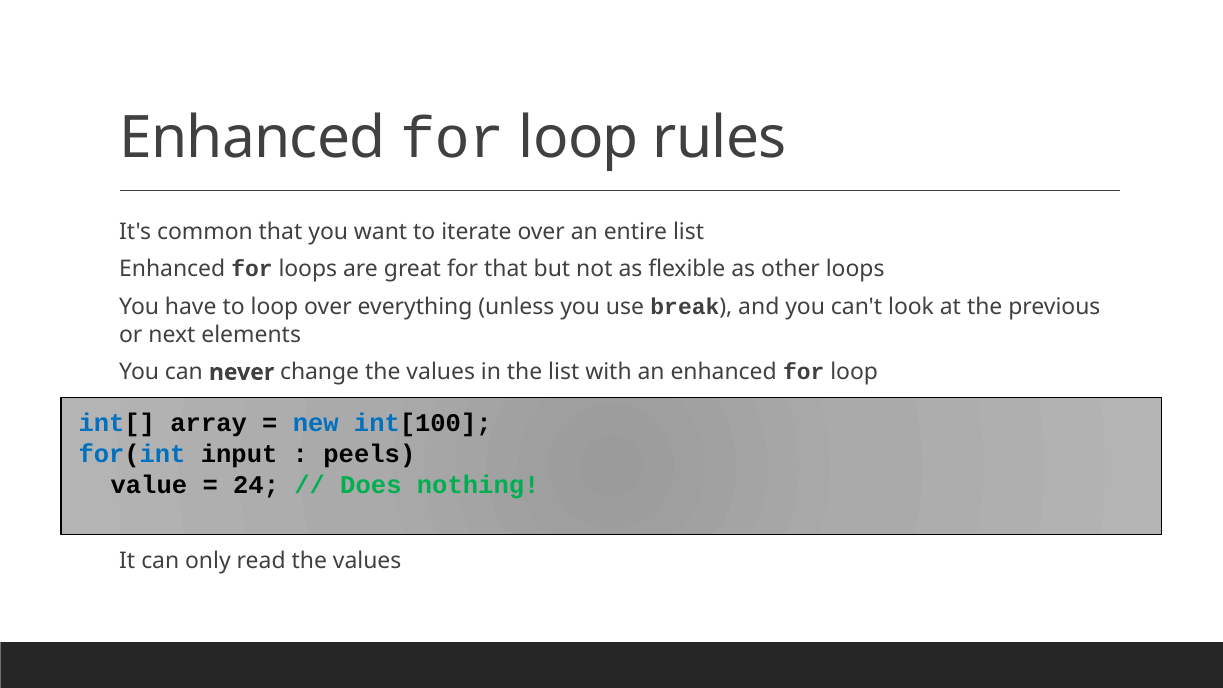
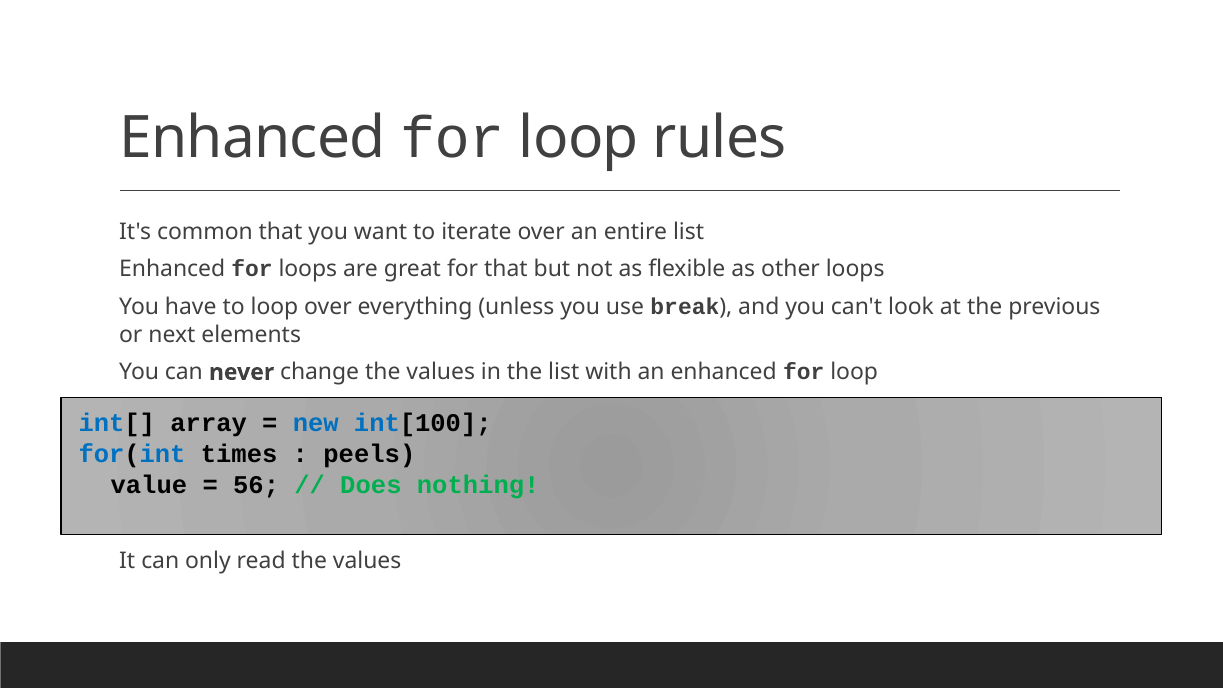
input: input -> times (239, 454)
24: 24 -> 56 (256, 485)
